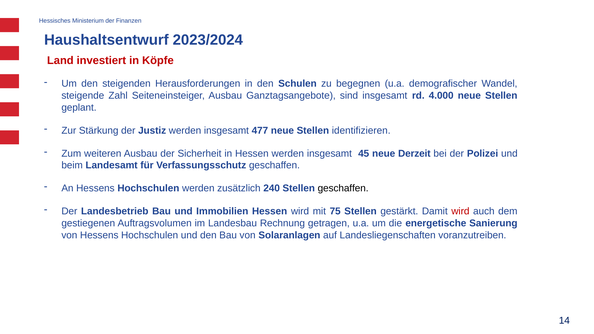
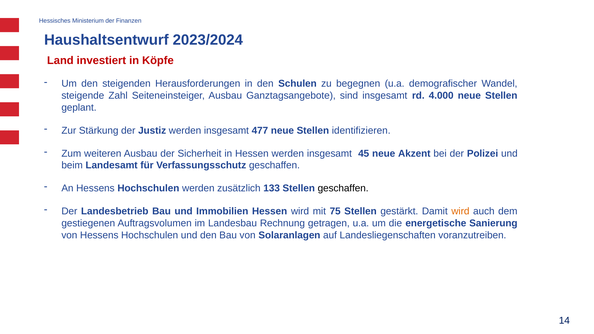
Derzeit: Derzeit -> Akzent (414, 154)
240: 240 -> 133 (272, 188)
wird colour: red -> orange (460, 211)
